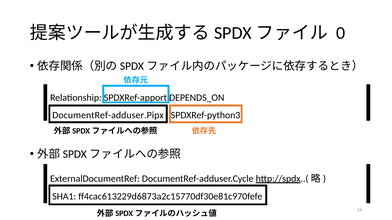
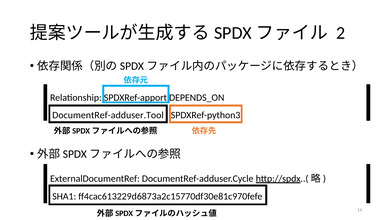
0: 0 -> 2 (341, 33)
DocumentRef-adduser.Pipx: DocumentRef-adduser.Pipx -> DocumentRef-adduser.Tool (108, 115)
